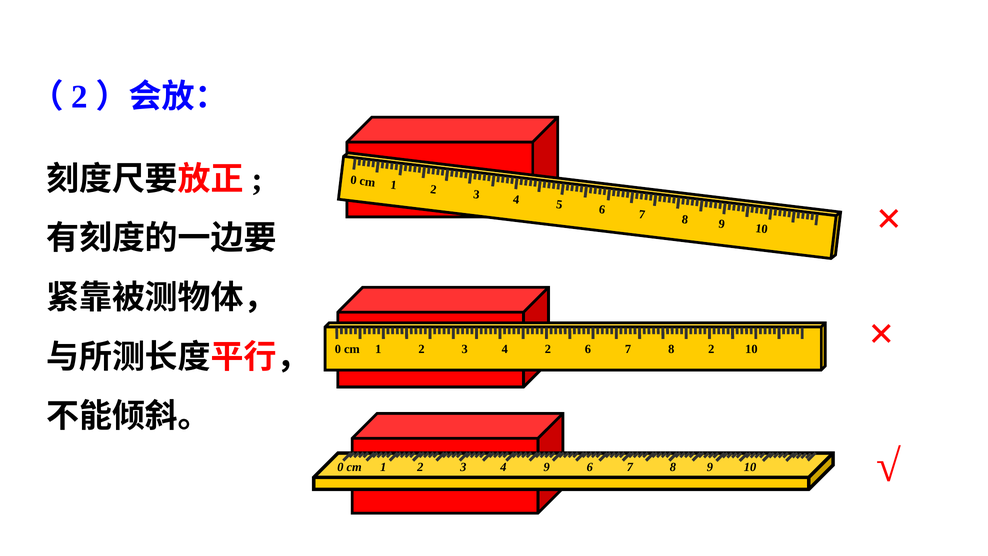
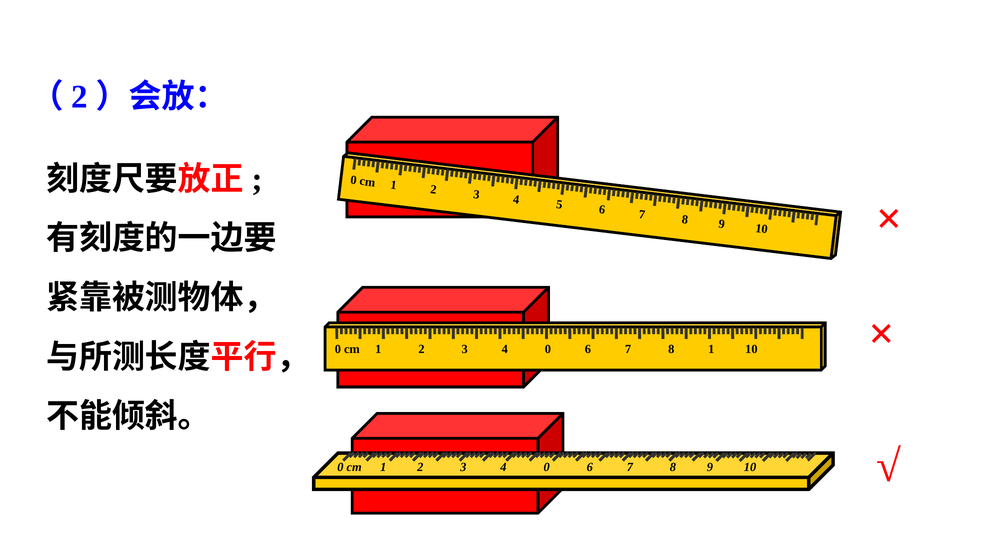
2: 2 -> 0 (548, 349)
8 2: 2 -> 1 (711, 349)
9: 9 -> 0 (547, 467)
